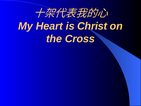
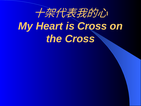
is Christ: Christ -> Cross (92, 26)
